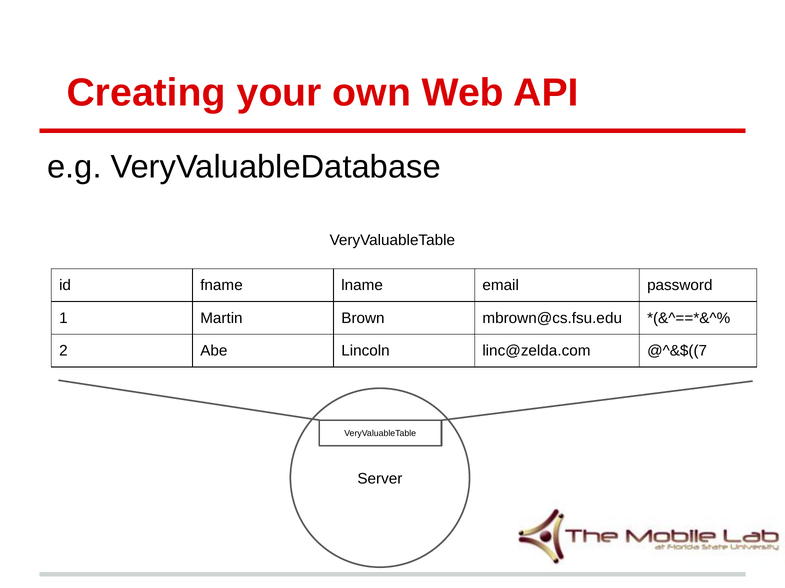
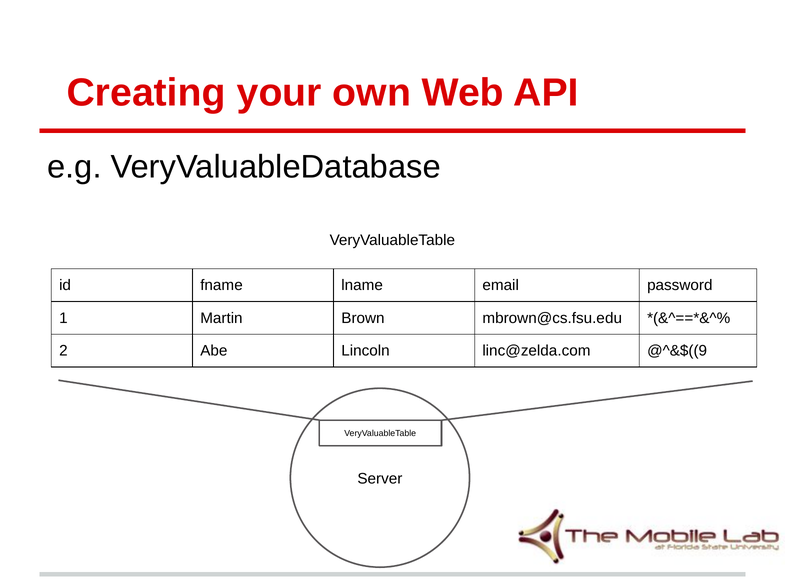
@^&$((7: @^&$((7 -> @^&$((9 (677, 351)
